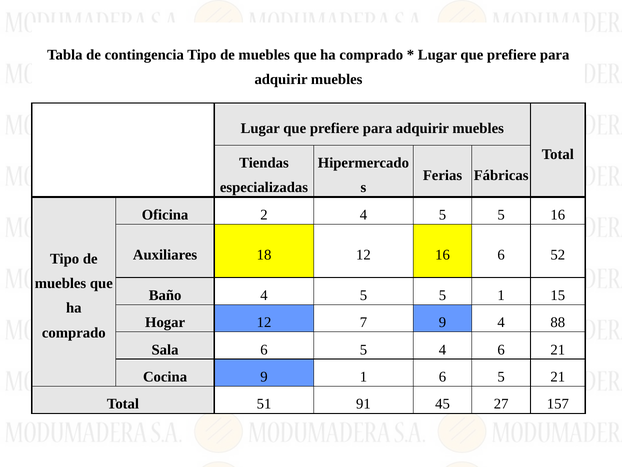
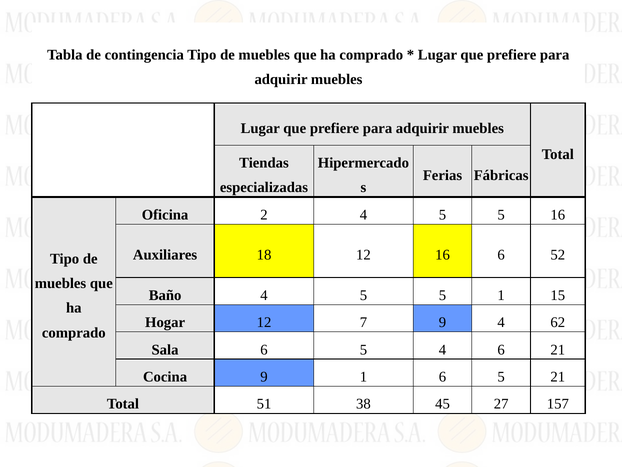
88: 88 -> 62 (558, 322)
91: 91 -> 38 (363, 404)
